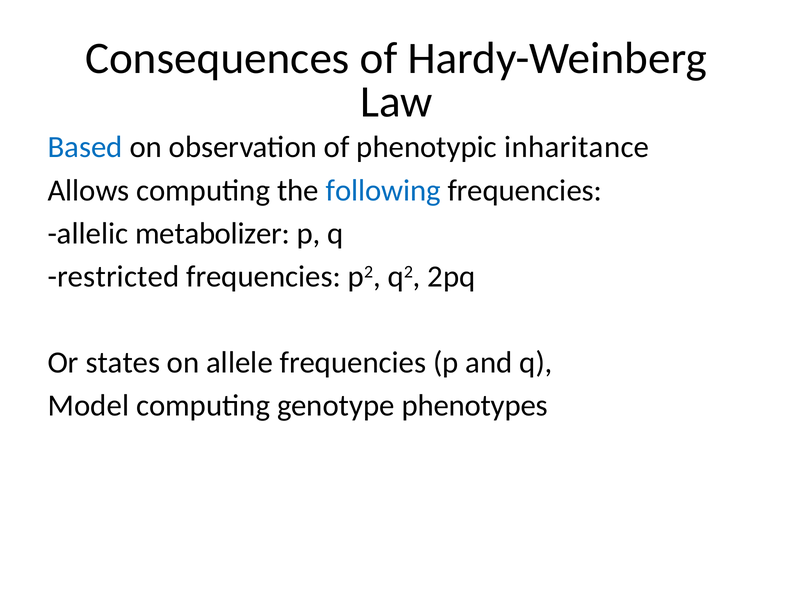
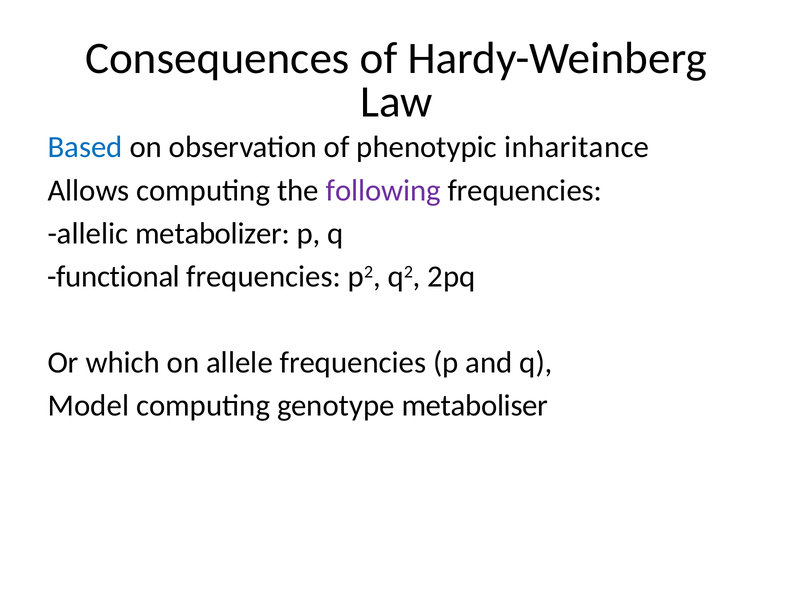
following colour: blue -> purple (383, 191)
restricted: restricted -> functional (114, 277)
states: states -> which (123, 363)
phenotypes: phenotypes -> metaboliser (475, 406)
